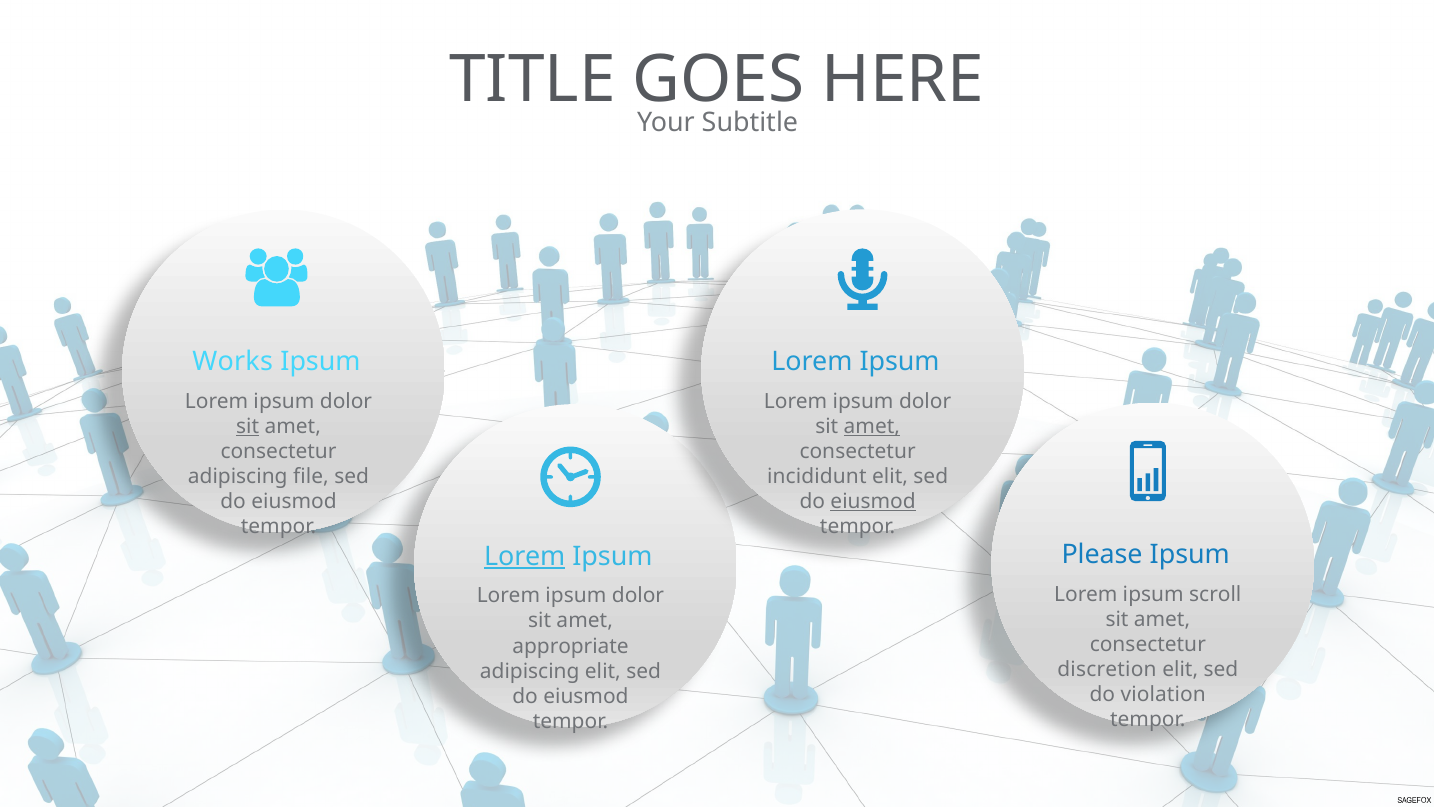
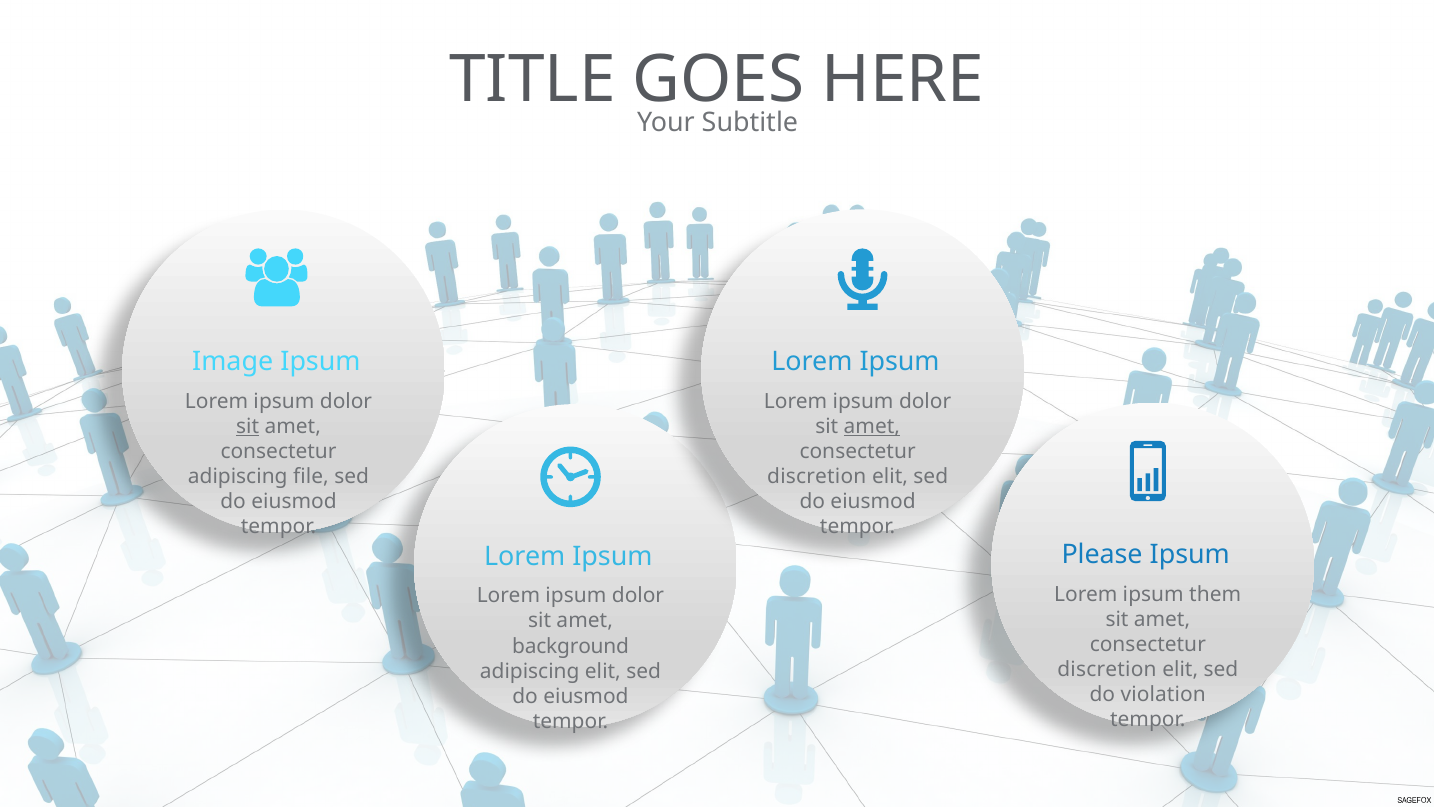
Works: Works -> Image (233, 362)
incididunt: incididunt -> discretion (817, 476)
eiusmod underline: present -> none (873, 501)
Lorem underline: present -> none (525, 556)
scroll: scroll -> them (1215, 594)
appropriate: appropriate -> background (571, 646)
